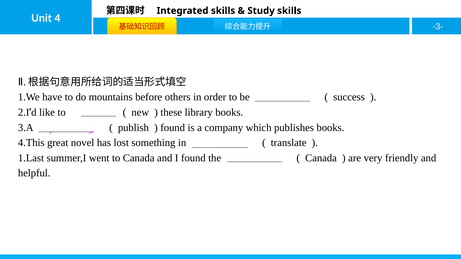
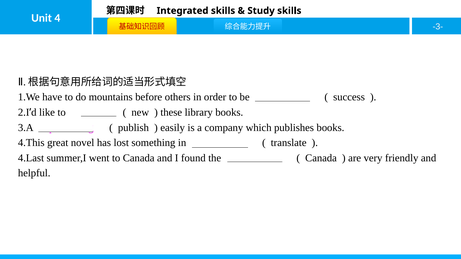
found: found -> easily (173, 128)
1.Last: 1.Last -> 4.Last (31, 158)
